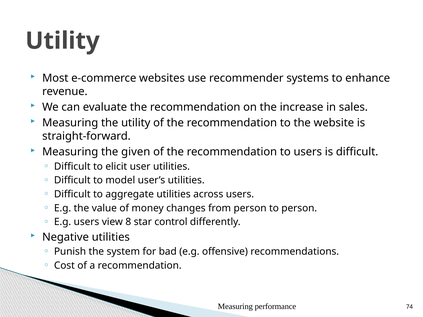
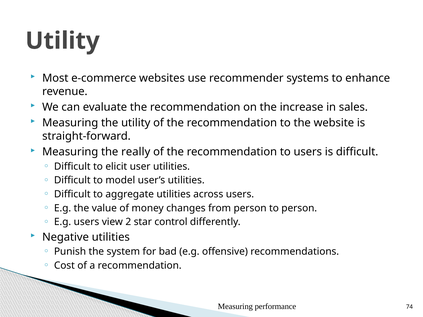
given: given -> really (136, 152)
8: 8 -> 2 (128, 222)
